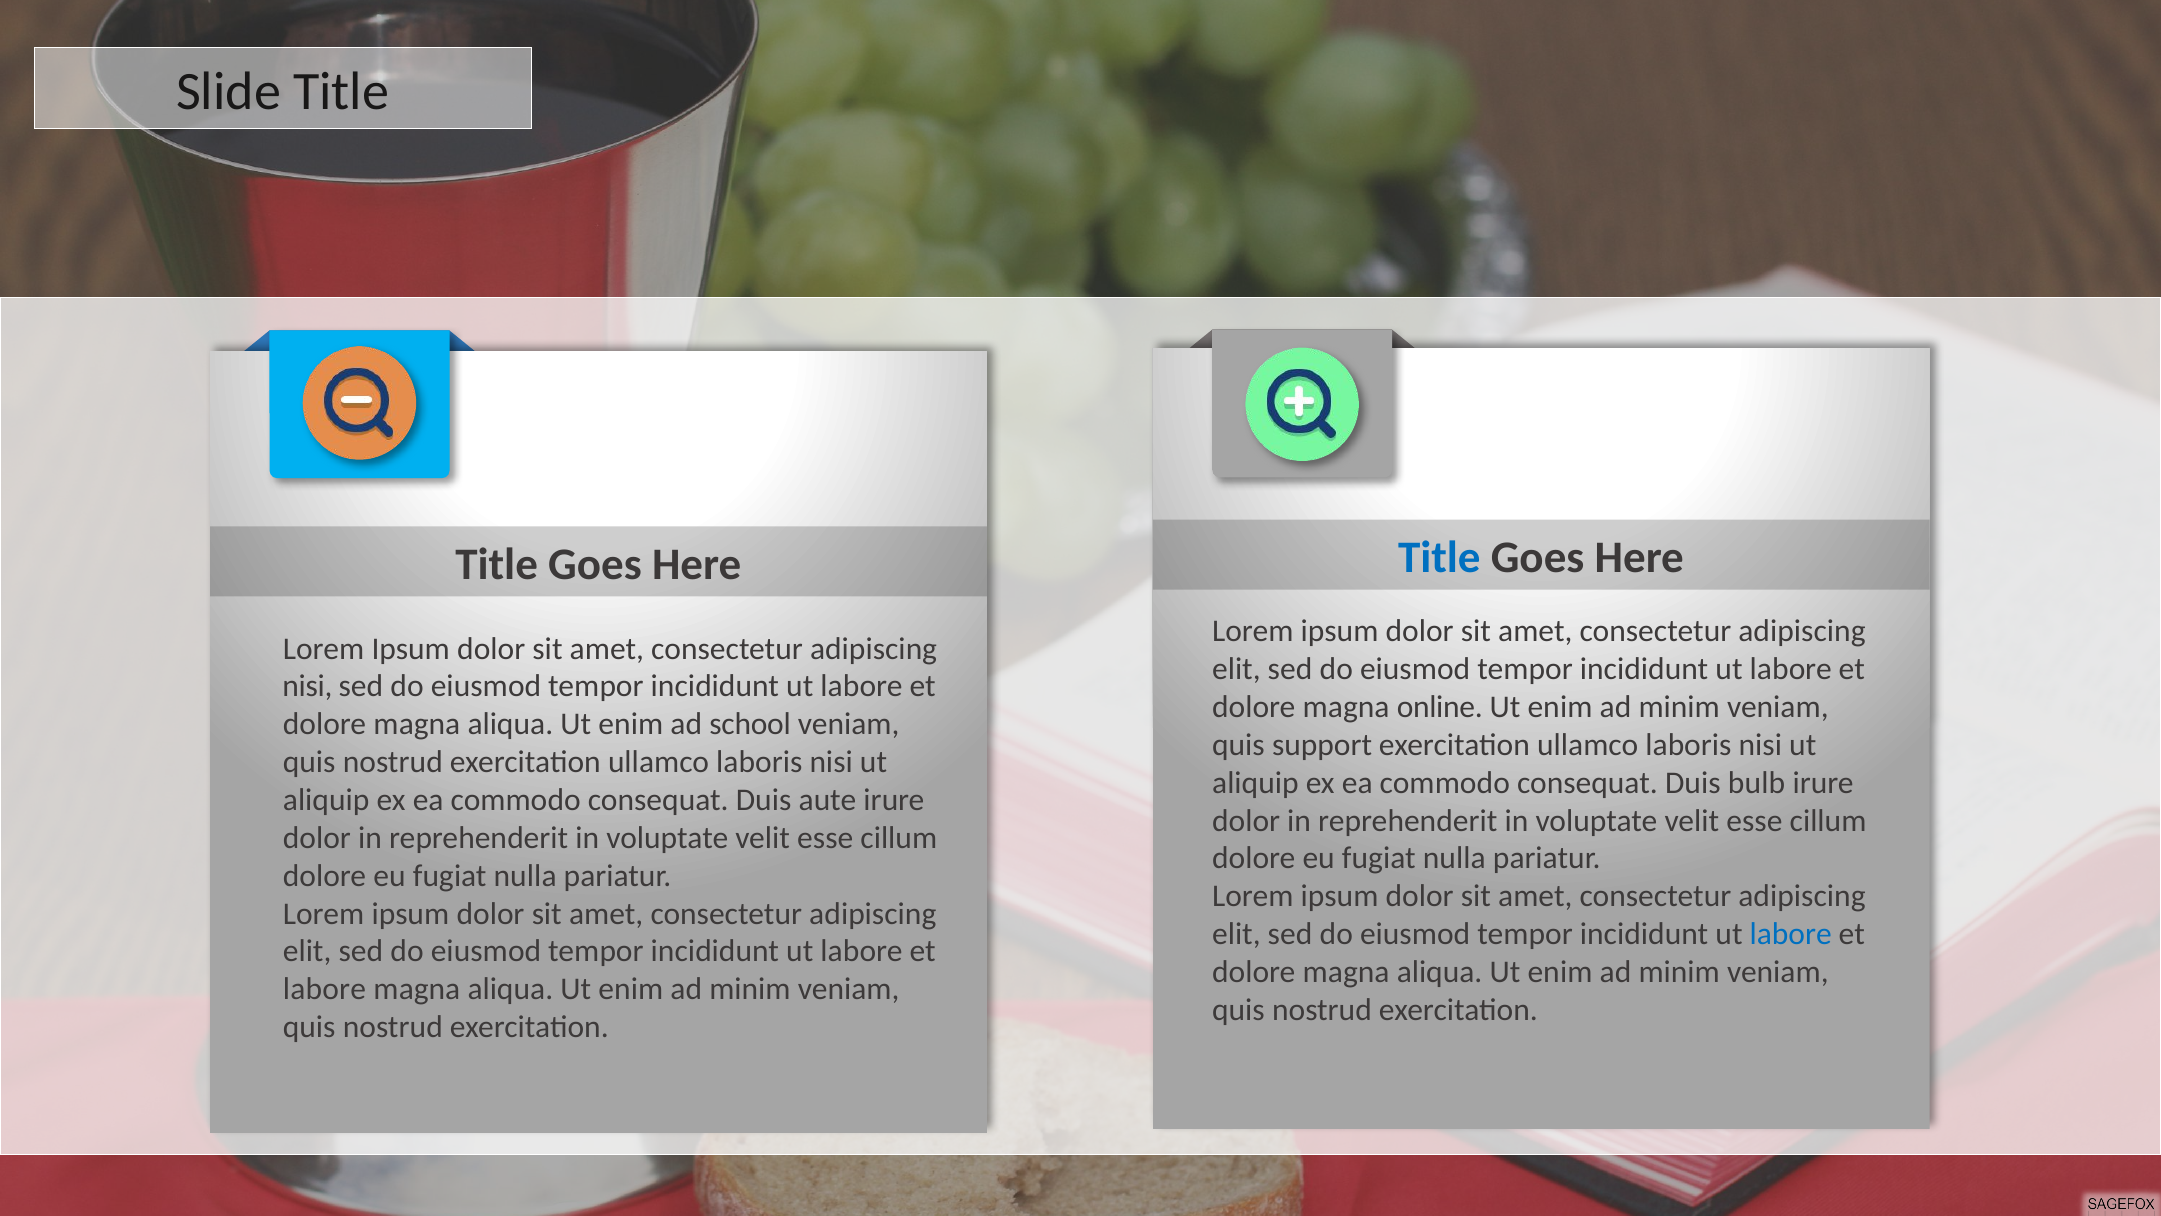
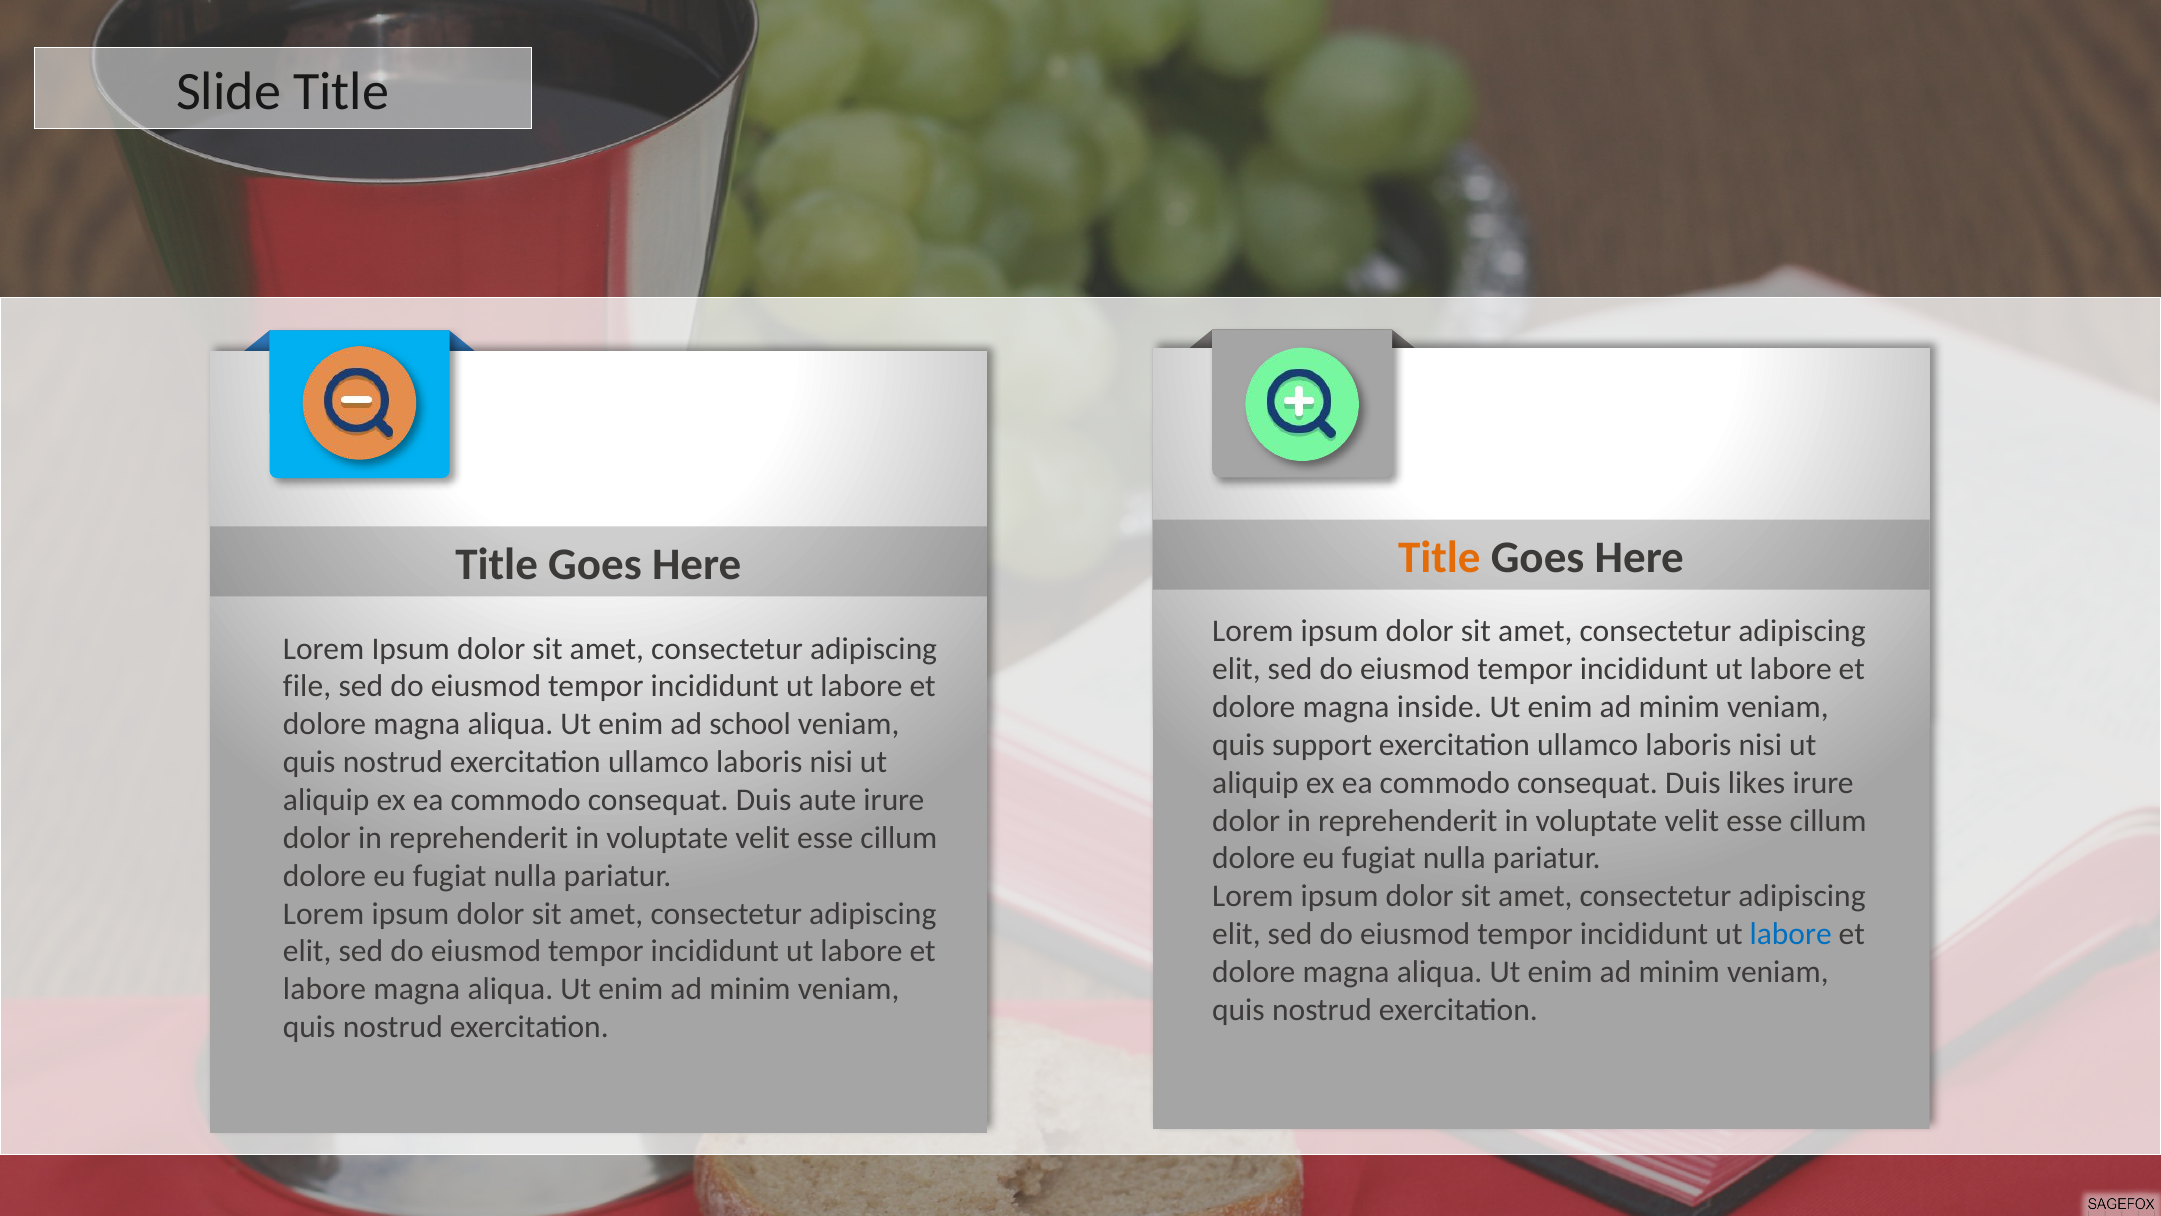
Title colour: blue -> orange (1439, 558)
nisi: nisi -> file (307, 686)
online: online -> inside (1439, 707)
bulb: bulb -> likes (1757, 783)
